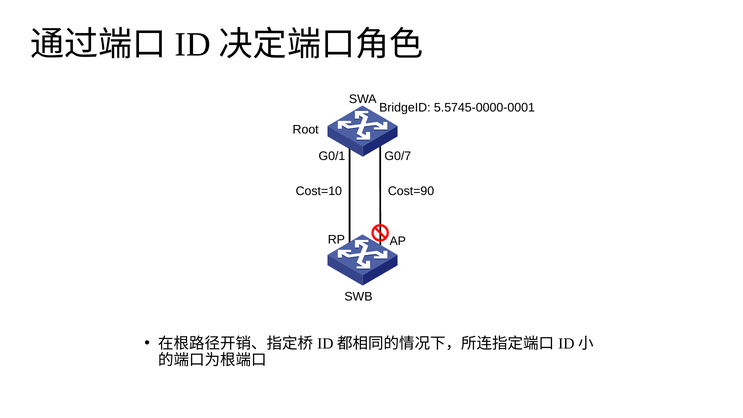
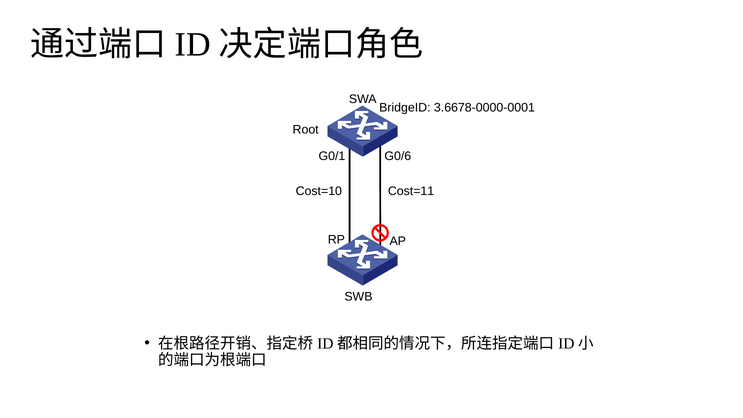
5.5745-0000-0001: 5.5745-0000-0001 -> 3.6678-0000-0001 (484, 108)
G0/7: G0/7 -> G0/6 (398, 156)
Cost=90: Cost=90 -> Cost=11 (411, 191)
